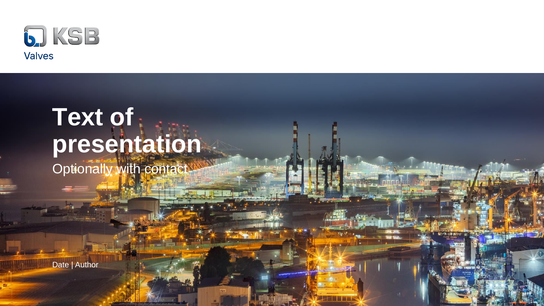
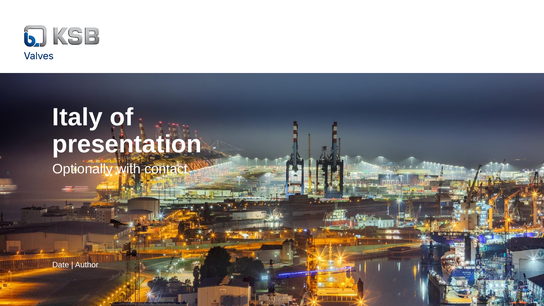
Text: Text -> Italy (78, 117)
